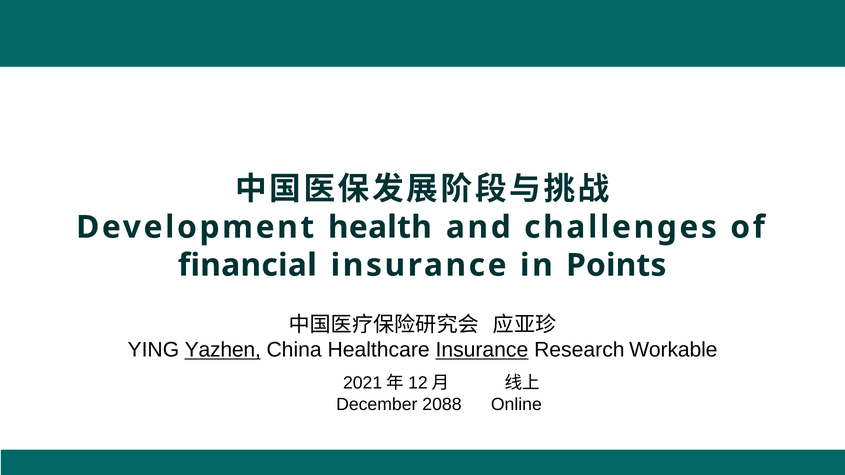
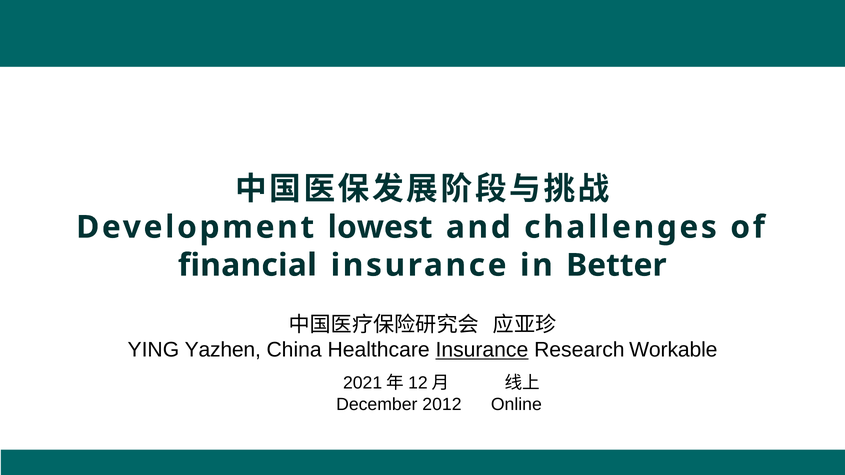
health: health -> lowest (380, 227)
Points: Points -> Better (616, 265)
Yazhen underline: present -> none (223, 350)
2088: 2088 -> 2012 (442, 404)
